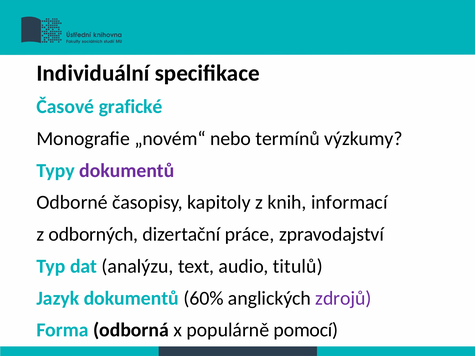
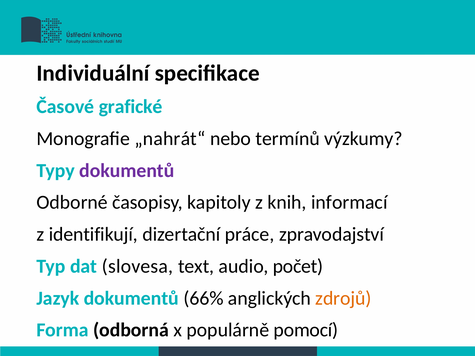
„novém“: „novém“ -> „nahrát“ (170, 139)
odborných: odborných -> identifikují (93, 235)
analýzu: analýzu -> slovesa (137, 266)
titulů: titulů -> počet (298, 266)
60%: 60% -> 66% (203, 298)
zdrojů colour: purple -> orange (343, 298)
